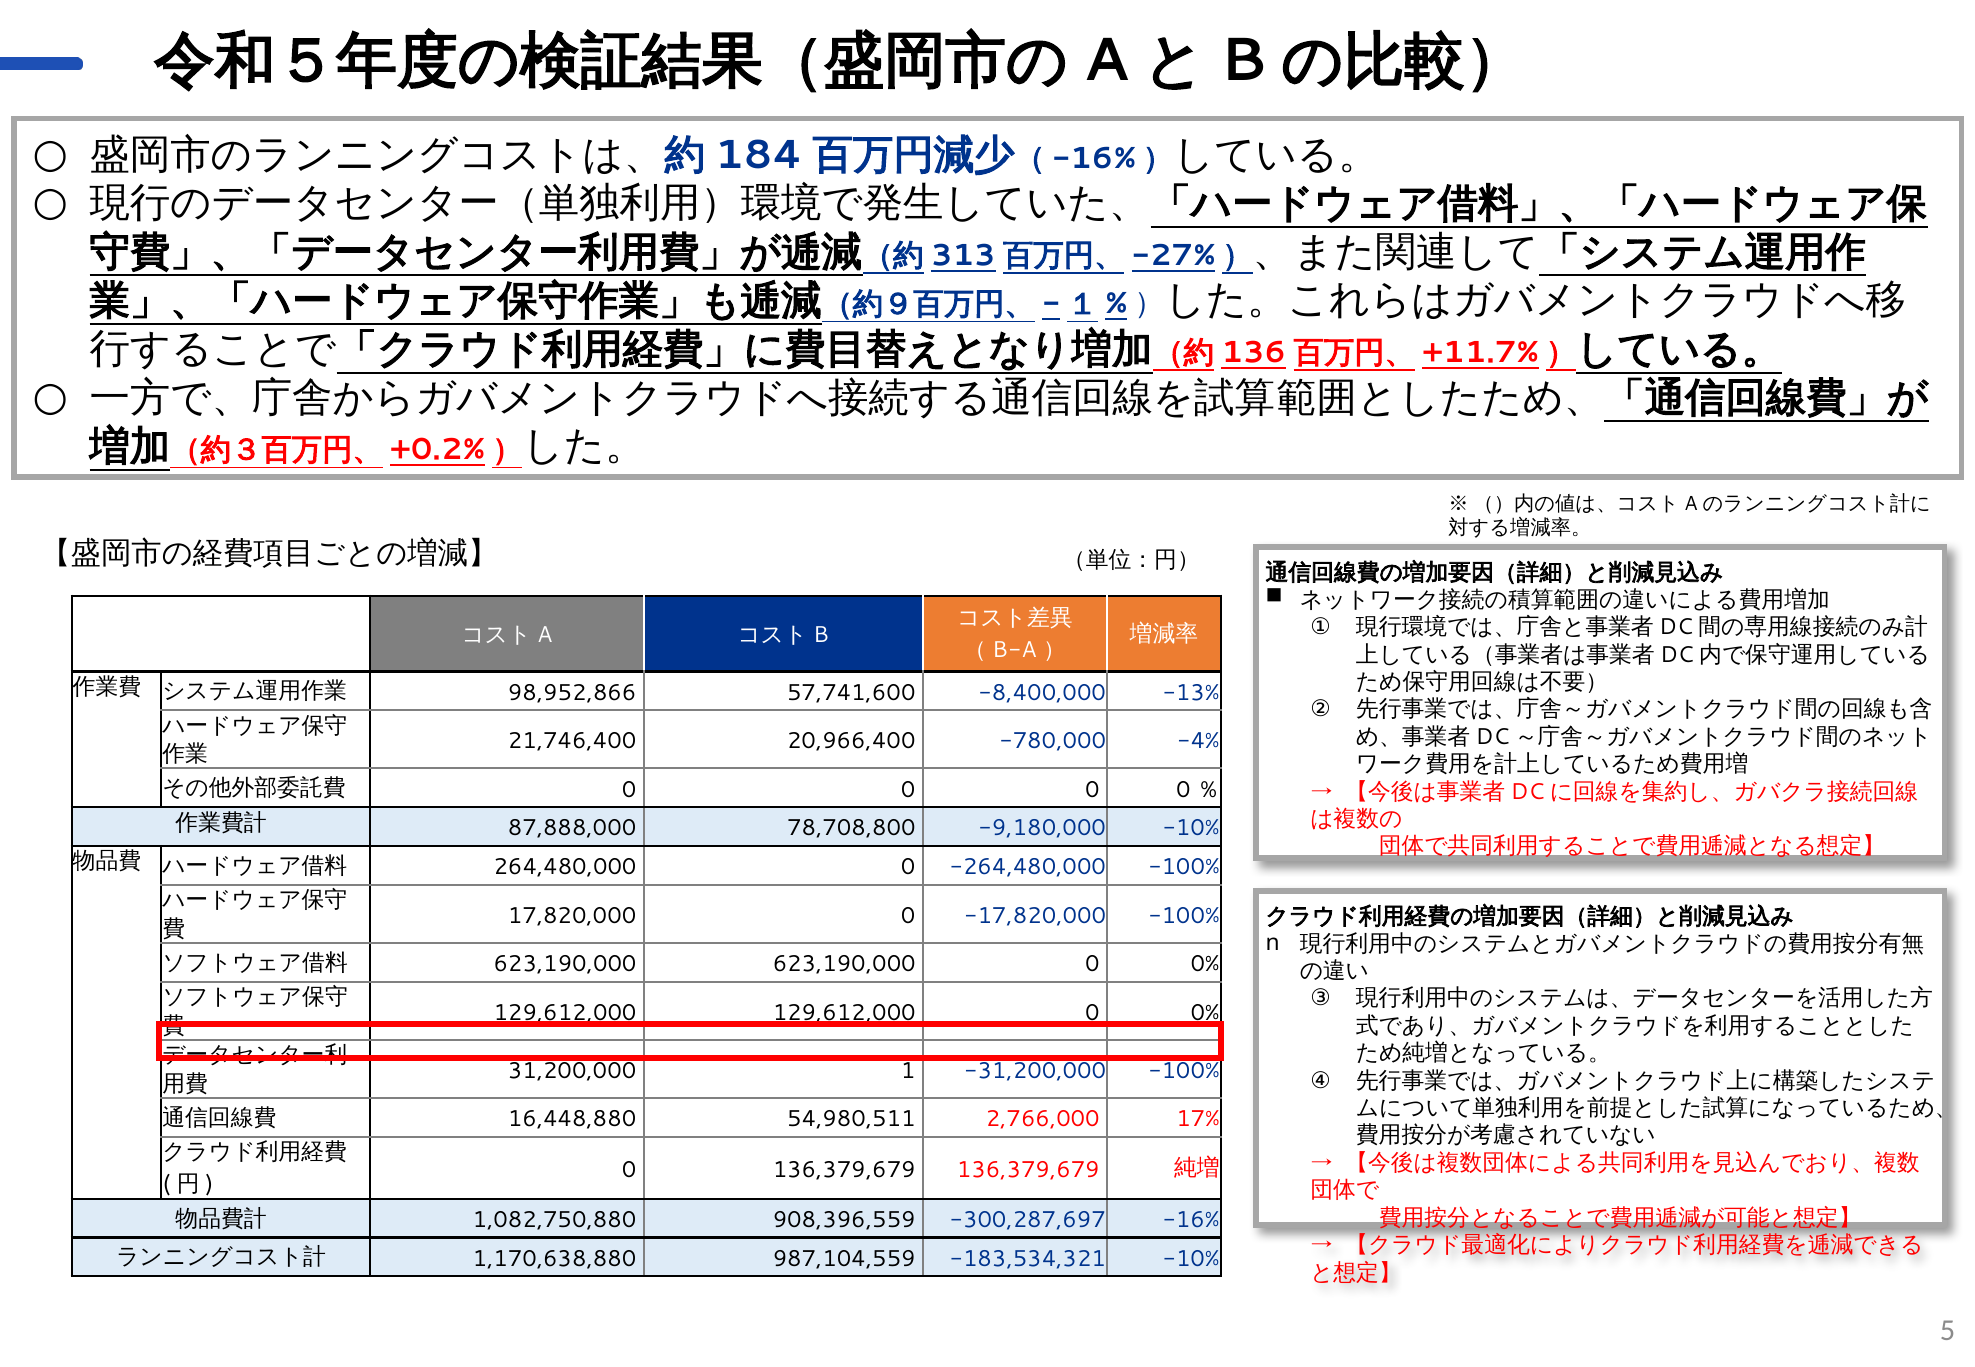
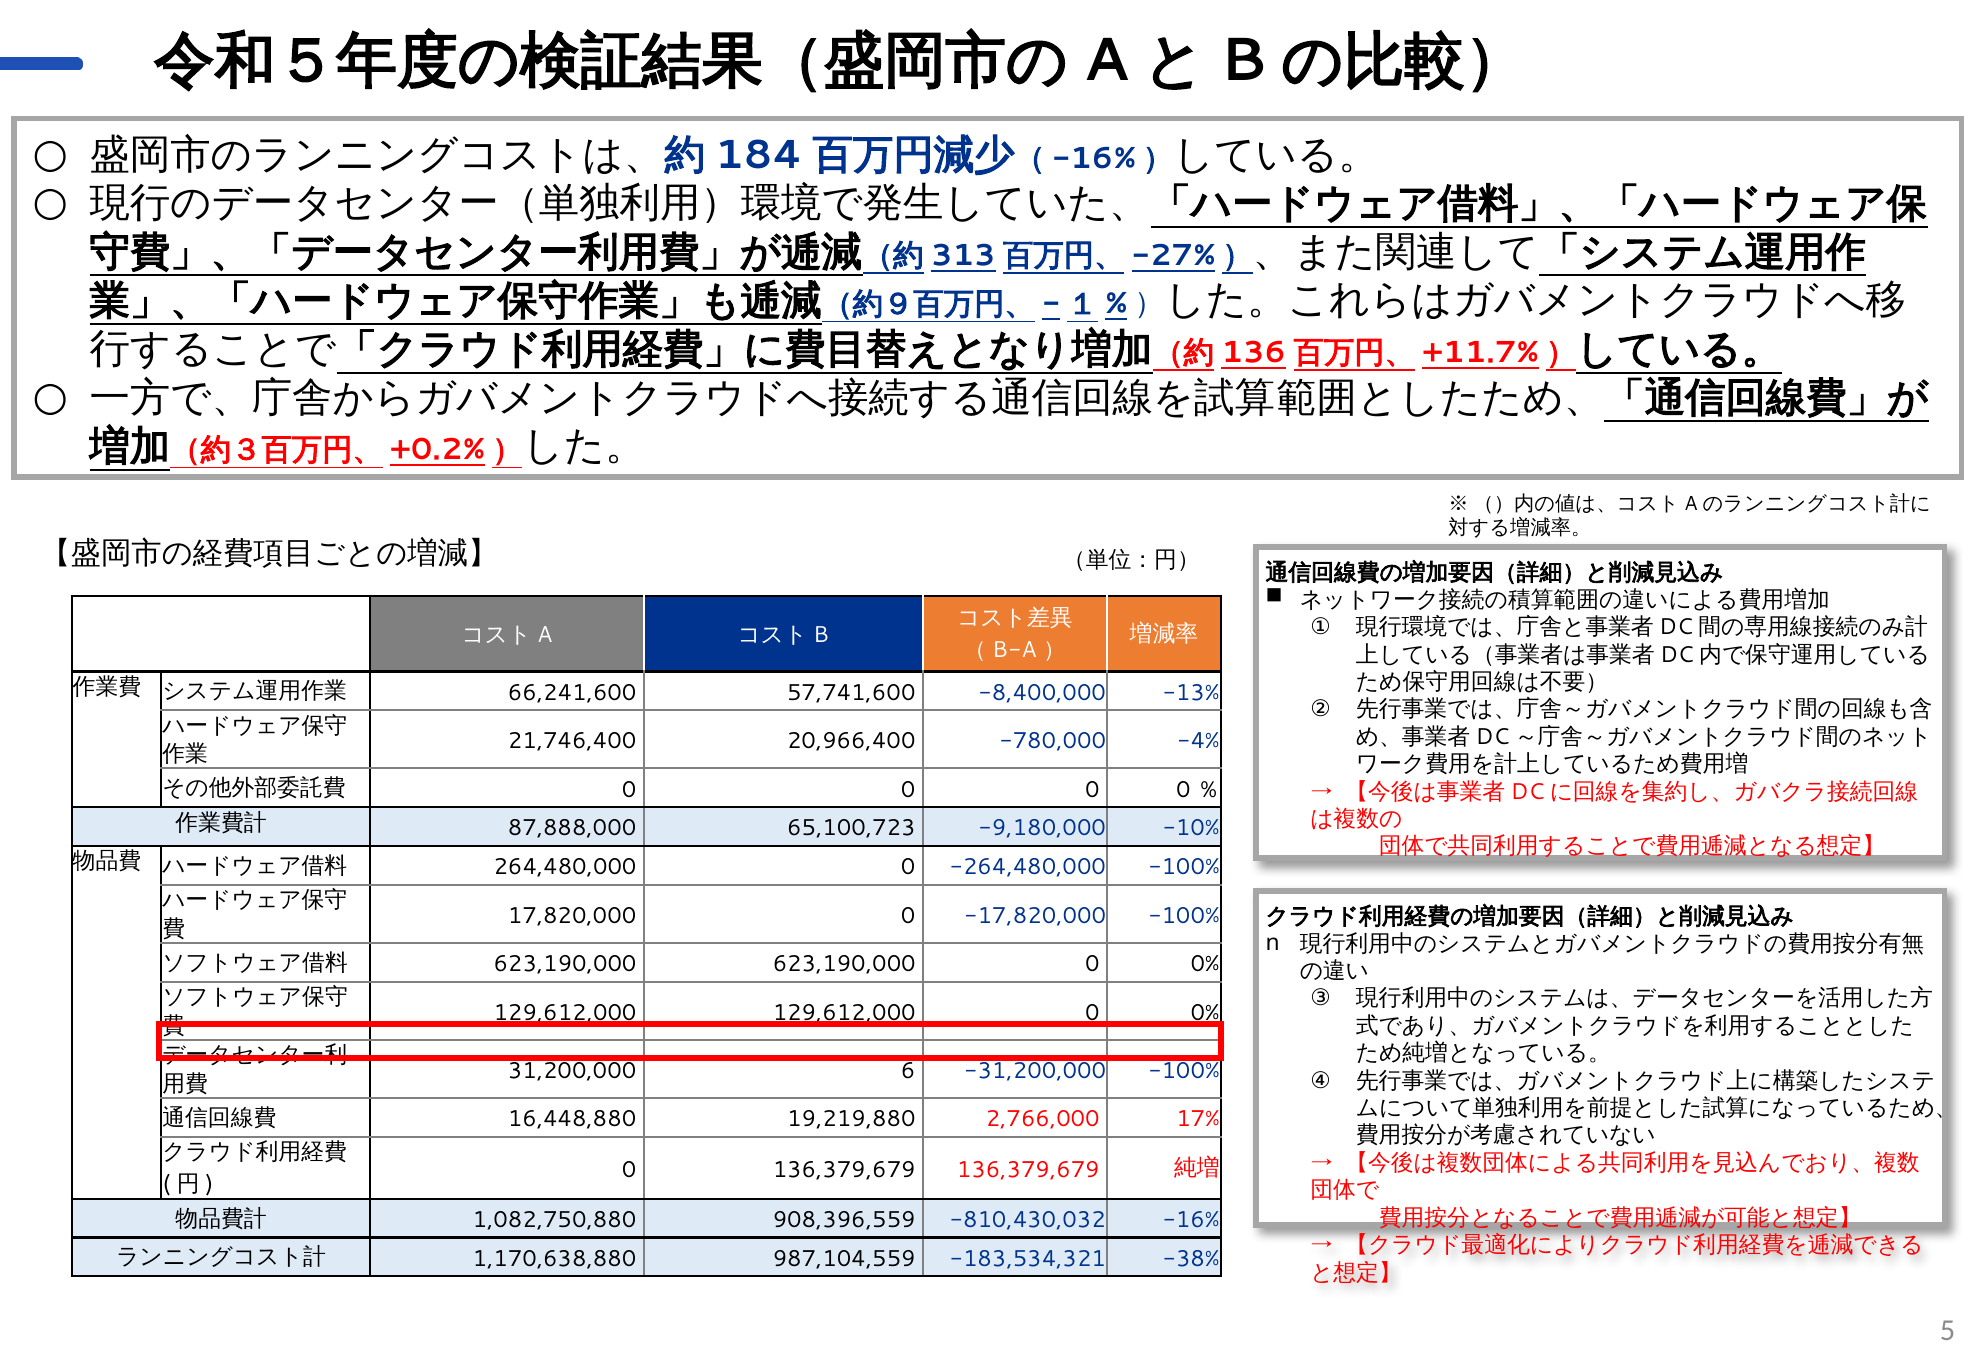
98,952,866: 98,952,866 -> 66,241,600 (572, 693)
78,708,800: 78,708,800 -> 65,100,723 (851, 829)
1: 1 -> 6 (908, 1071)
54,980,511: 54,980,511 -> 19,219,880 (851, 1120)
-300,287,697: -300,287,697 -> -810,430,032 (1028, 1220)
-183,534,321 -10%: -10% -> -38% (1191, 1259)
